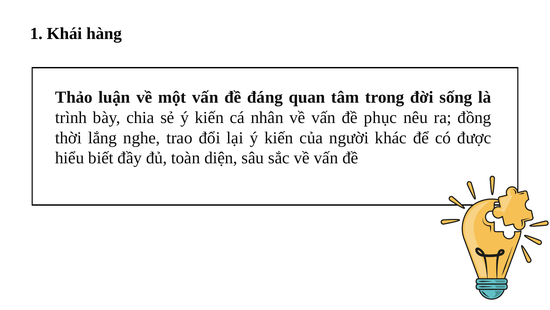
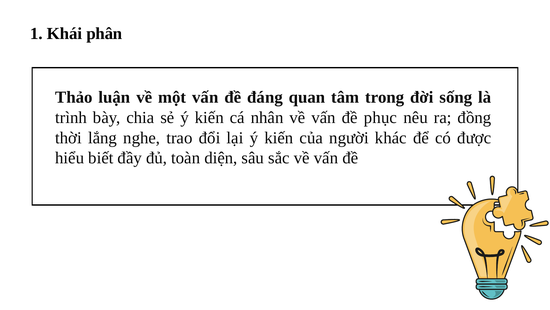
hàng: hàng -> phân (104, 33)
